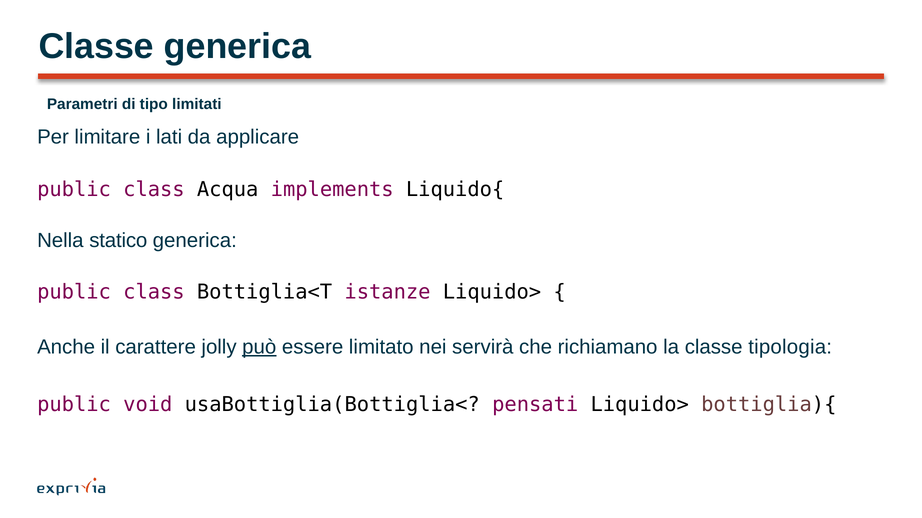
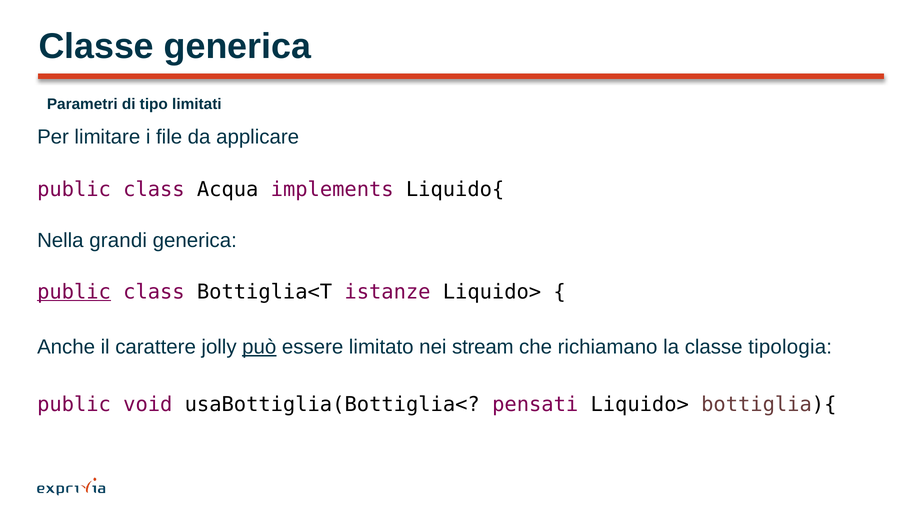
lati: lati -> file (169, 137)
statico: statico -> grandi (118, 241)
public underline: none -> present (74, 292)
servirà: servirà -> stream (483, 347)
